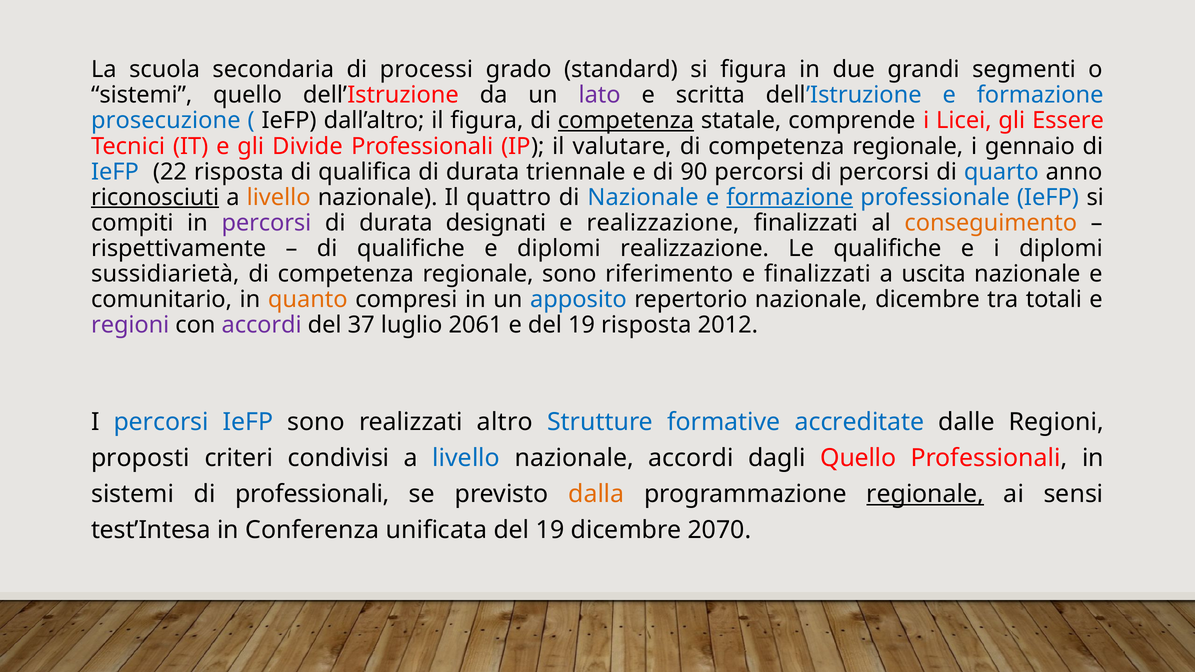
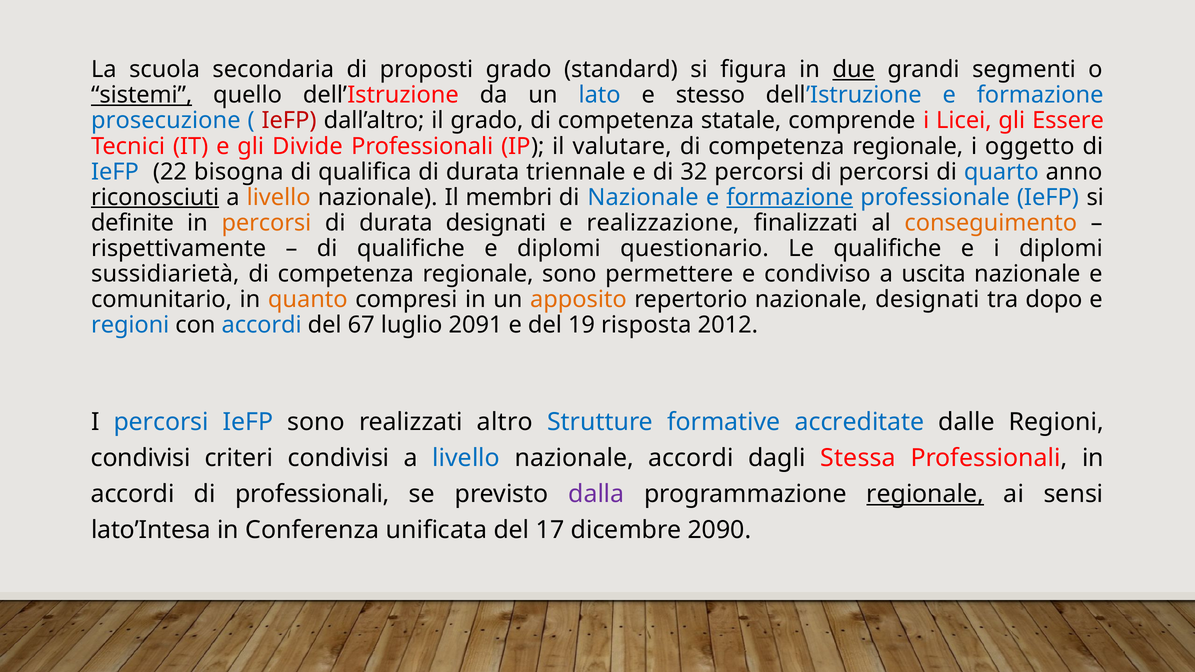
processi: processi -> proposti (426, 70)
due underline: none -> present (854, 70)
sistemi underline: none -> present (142, 95)
lato colour: purple -> blue (600, 95)
scritta: scritta -> stesso (710, 95)
IeFP colour: black -> red (289, 121)
il figura: figura -> grado (487, 121)
competenza underline: present -> none (626, 121)
gennaio: gennaio -> oggetto (1030, 146)
22 risposta: risposta -> bisogna (239, 172)
90: 90 -> 32 (694, 172)
quattro: quattro -> membri (509, 197)
compiti: compiti -> definite (132, 223)
percorsi colour: purple -> orange (266, 223)
diplomi realizzazione: realizzazione -> questionario (694, 248)
riferimento: riferimento -> permettere (669, 274)
e finalizzati: finalizzati -> condiviso (817, 274)
apposito colour: blue -> orange (578, 300)
nazionale dicembre: dicembre -> designati (927, 300)
totali: totali -> dopo (1054, 300)
regioni colour: purple -> blue (130, 325)
accordi colour: purple -> blue (262, 325)
37: 37 -> 67 (361, 325)
2061: 2061 -> 2091 (476, 325)
proposti: proposti -> condivisi (141, 458)
dagli Quello: Quello -> Stessa (858, 458)
sistemi: sistemi -> accordi (133, 494)
dalla colour: orange -> purple (596, 494)
test’Intesa: test’Intesa -> lato’Intesa (151, 530)
unificata del 19: 19 -> 17 (550, 530)
2070: 2070 -> 2090 (720, 530)
